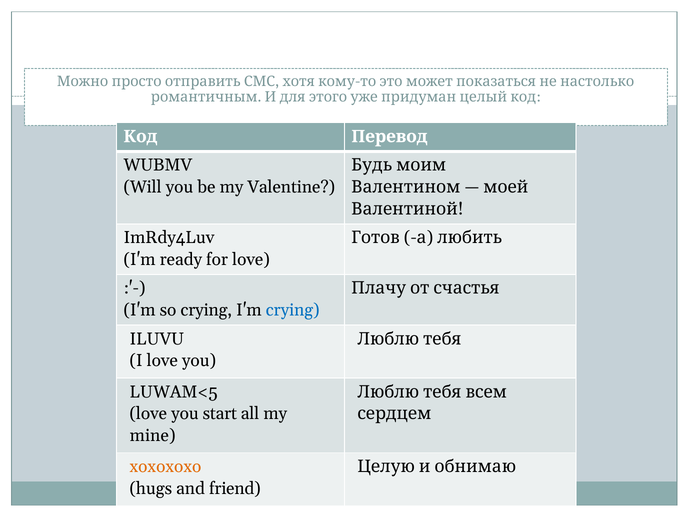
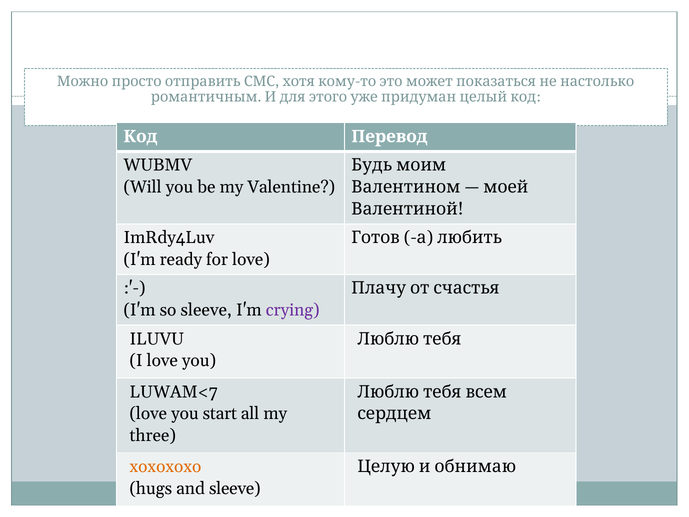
so crying: crying -> sleeve (206, 310)
crying colour: blue -> purple (293, 310)
LUWAM<5: LUWAM<5 -> LUWAM<7 (174, 392)
mine: mine -> three (153, 435)
and friend: friend -> sleeve (235, 488)
